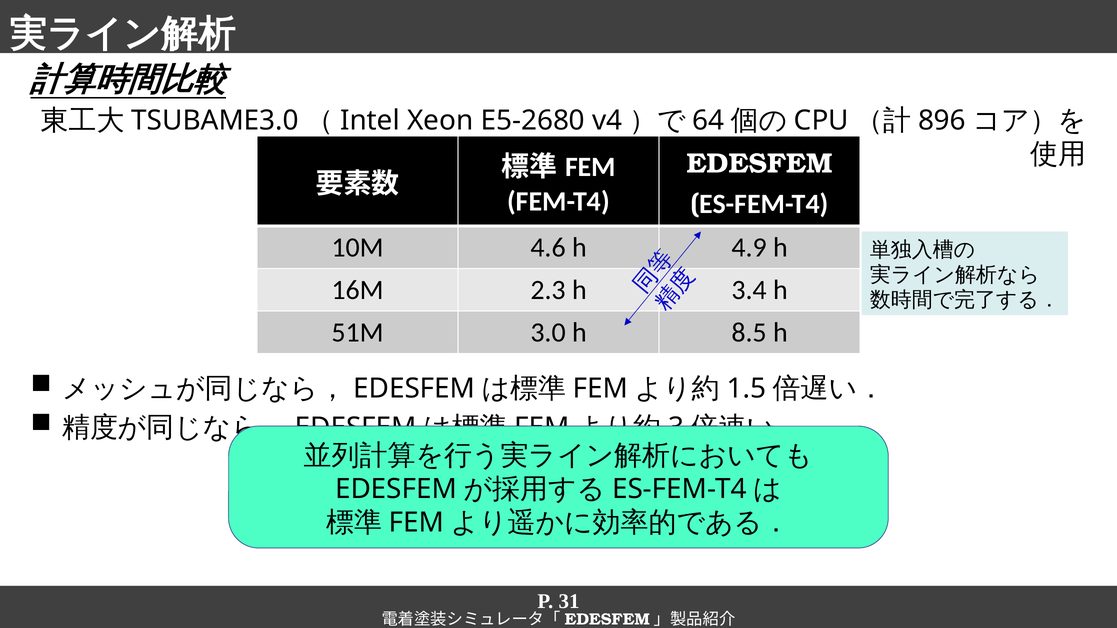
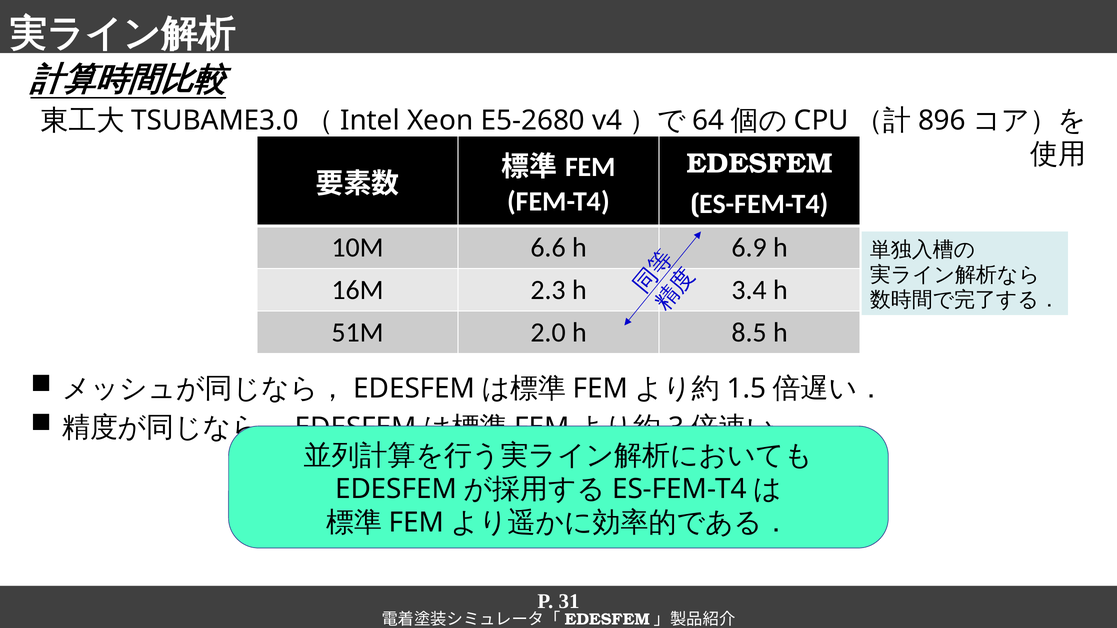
4.6: 4.6 -> 6.6 (548, 248)
4.9: 4.9 -> 6.9 (749, 248)
3.0: 3.0 -> 2.0 (548, 333)
